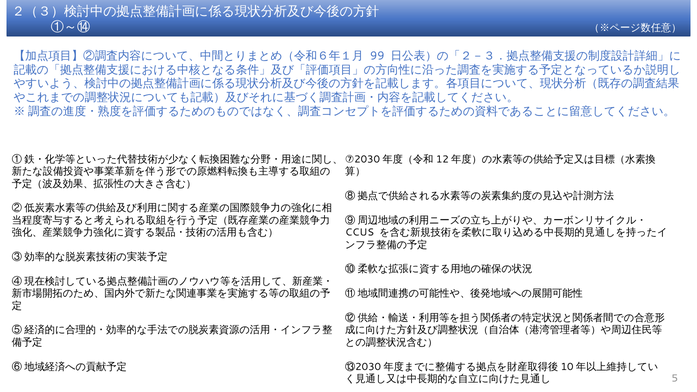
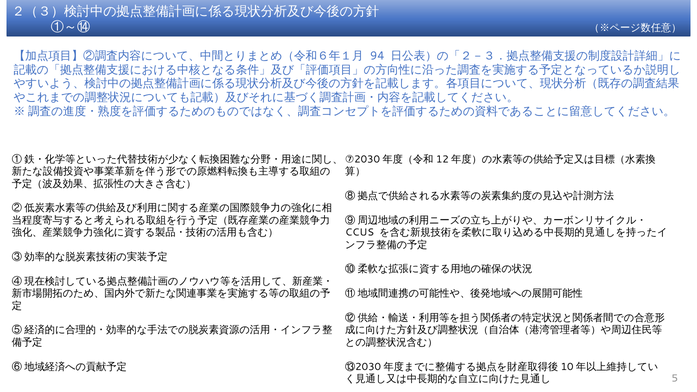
99: 99 -> 94 (377, 56)
